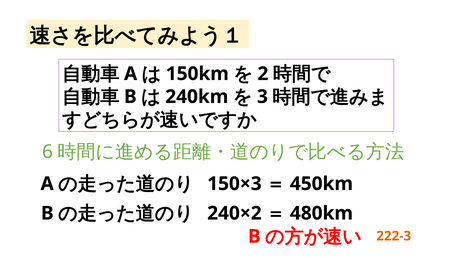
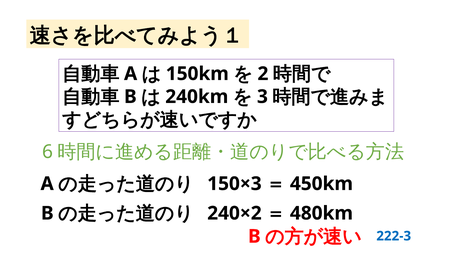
222-3 colour: orange -> blue (394, 236)
